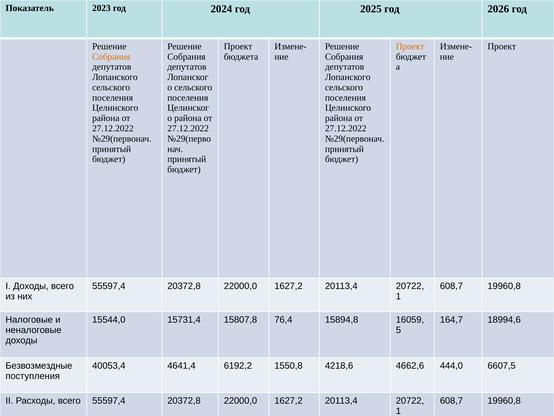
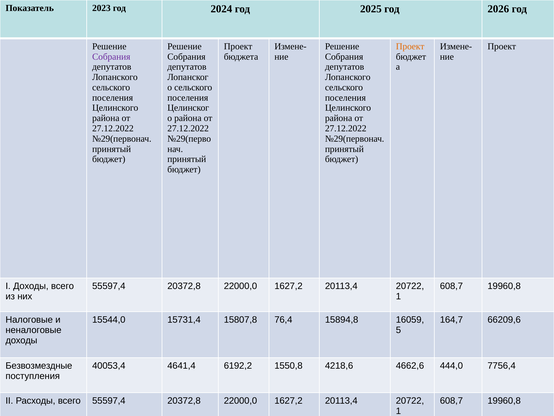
Собрания colour: orange -> purple (111, 57)
18994,6: 18994,6 -> 66209,6 (504, 319)
6607,5: 6607,5 -> 7756,4 (502, 365)
